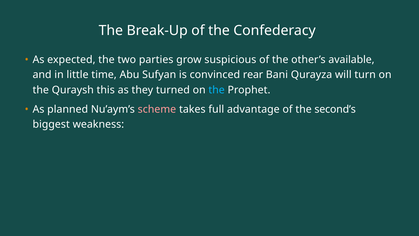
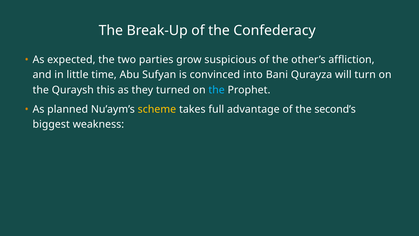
available: available -> affliction (351, 60)
rear: rear -> into (253, 75)
scheme colour: pink -> yellow (157, 109)
